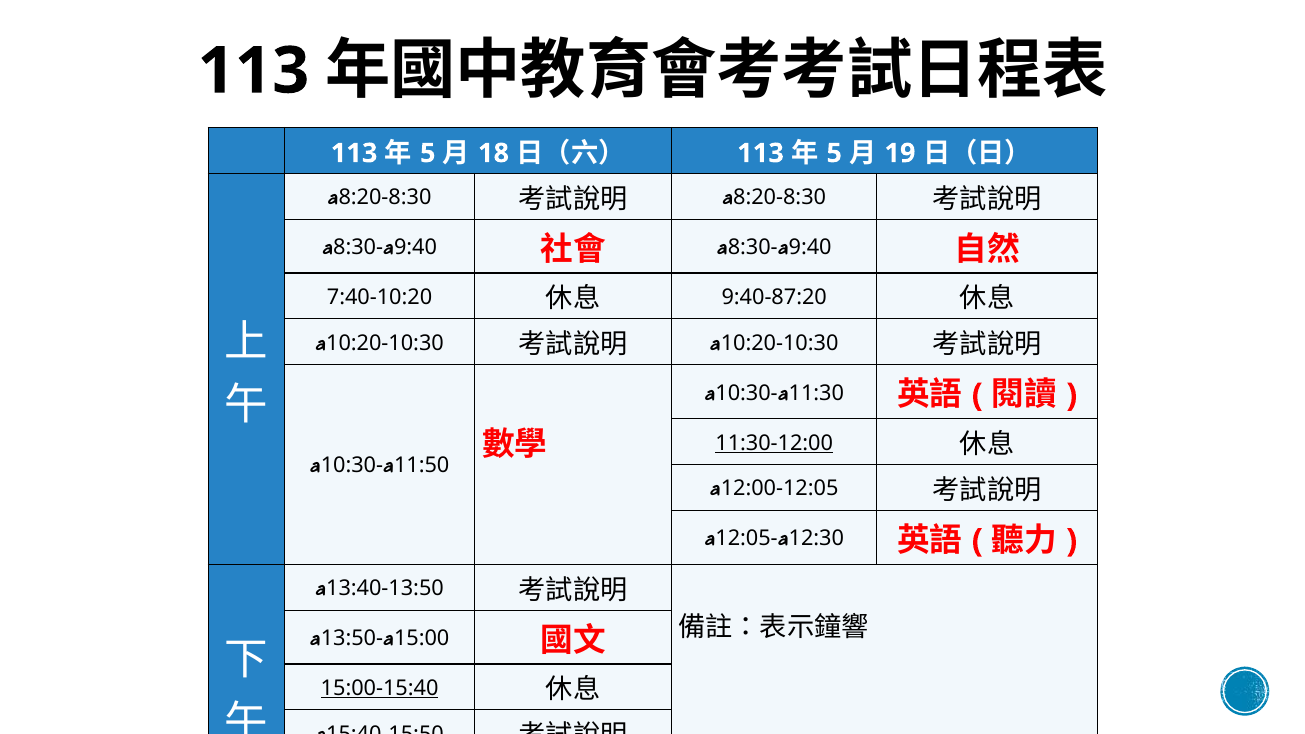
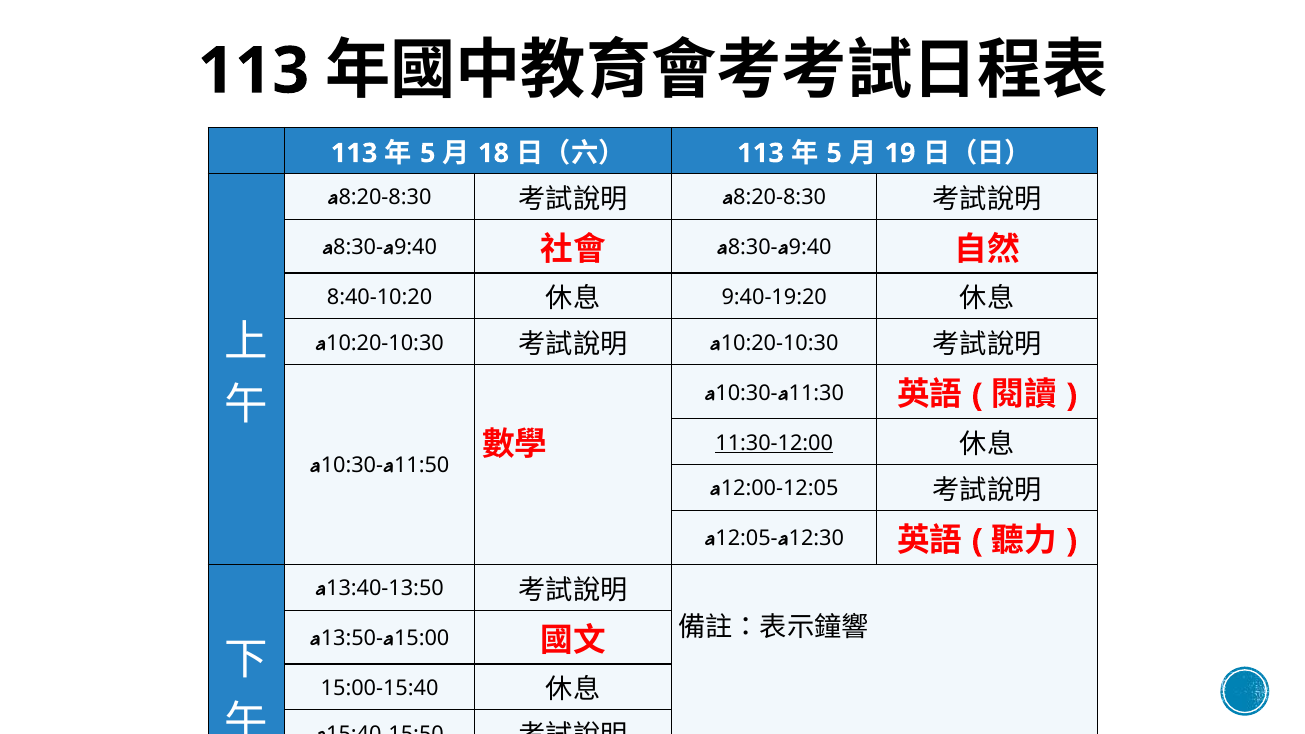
7:40-10:20: 7:40-10:20 -> 8:40-10:20 (380, 297)
9:40-87:20: 9:40-87:20 -> 9:40-19:20 (774, 297)
15:00-15:40 underline: present -> none (380, 688)
